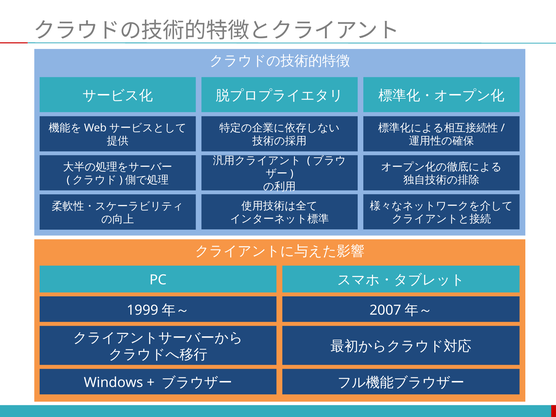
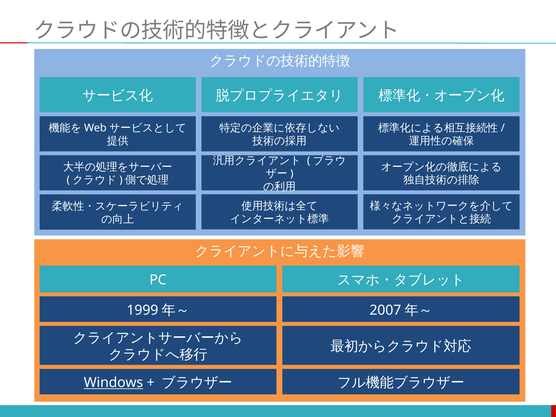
Windows underline: none -> present (113, 383)
